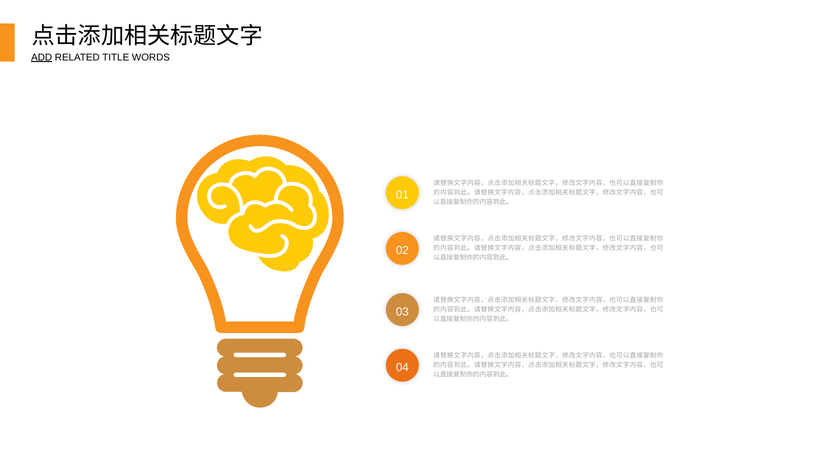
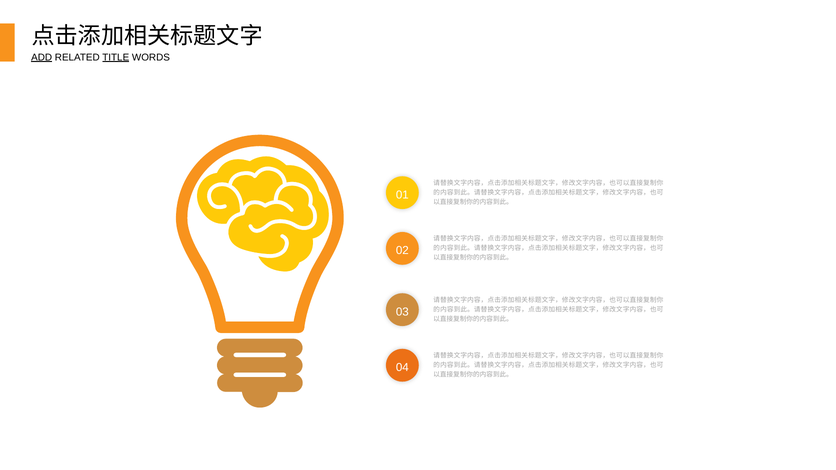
TITLE underline: none -> present (116, 57)
